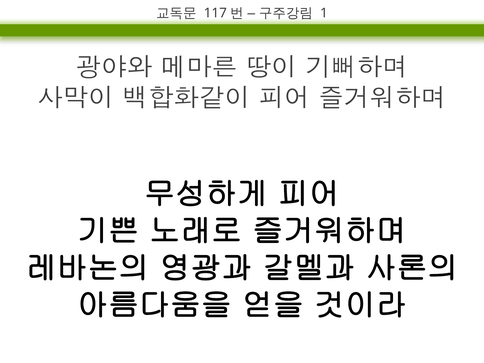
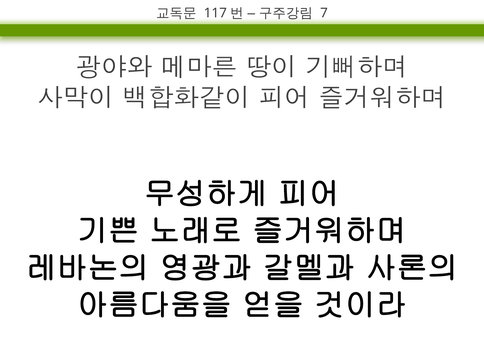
1: 1 -> 7 (324, 13)
